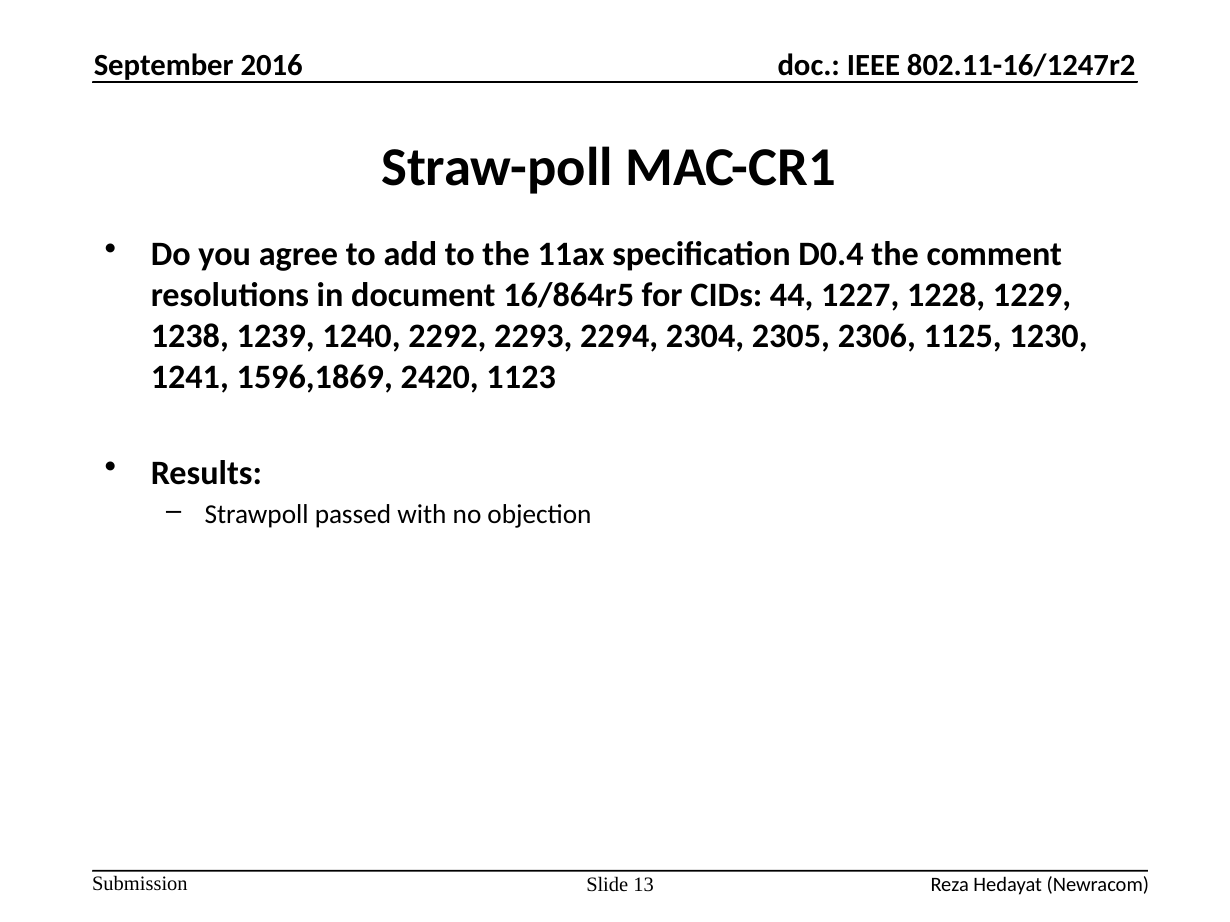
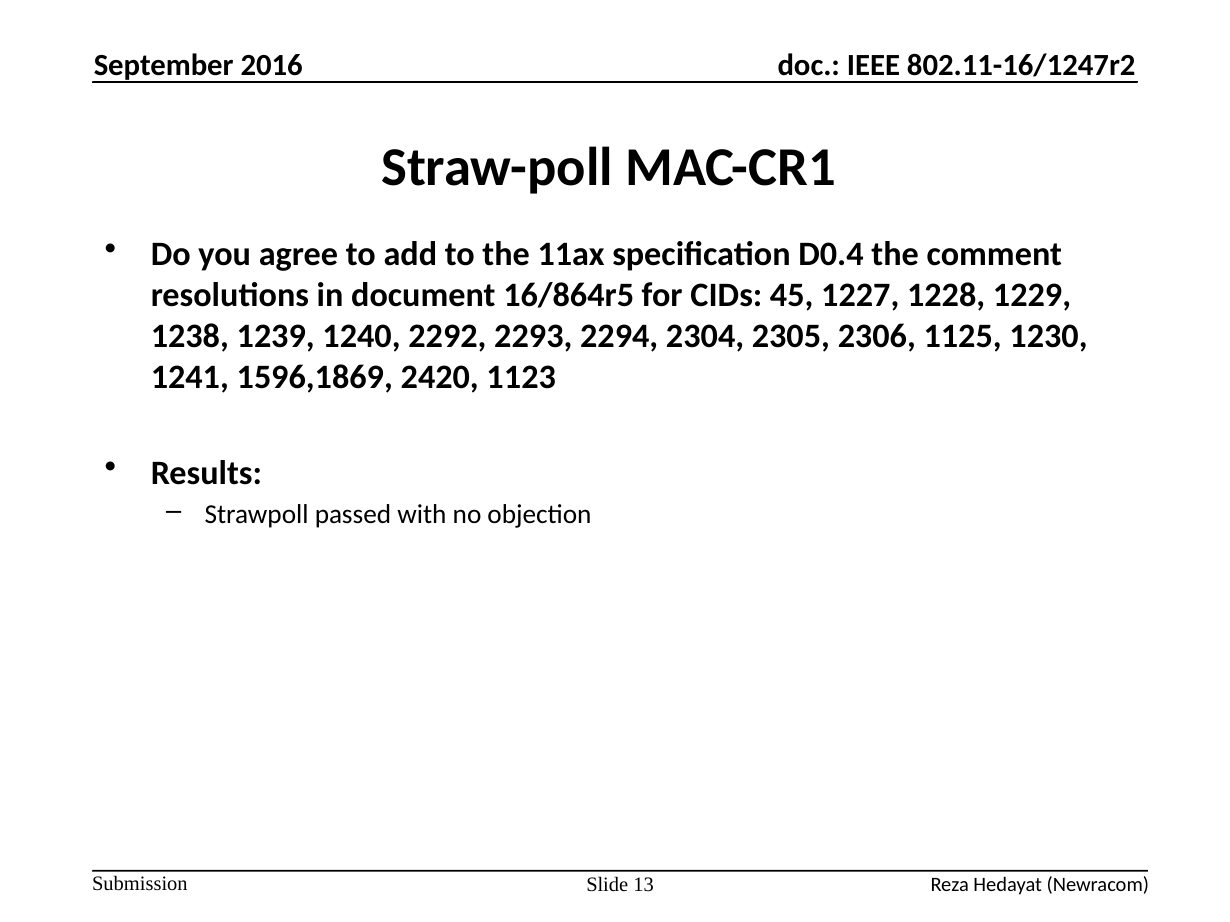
44: 44 -> 45 (792, 296)
